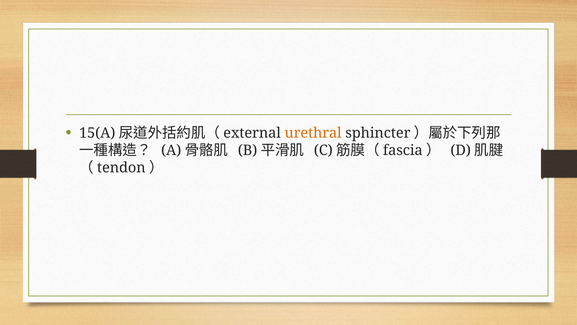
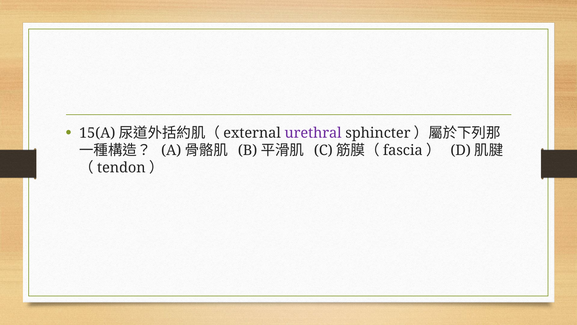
urethral colour: orange -> purple (313, 133)
